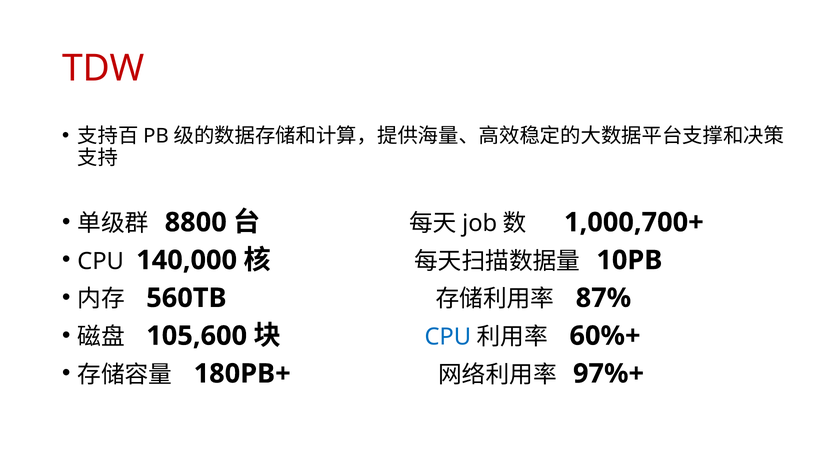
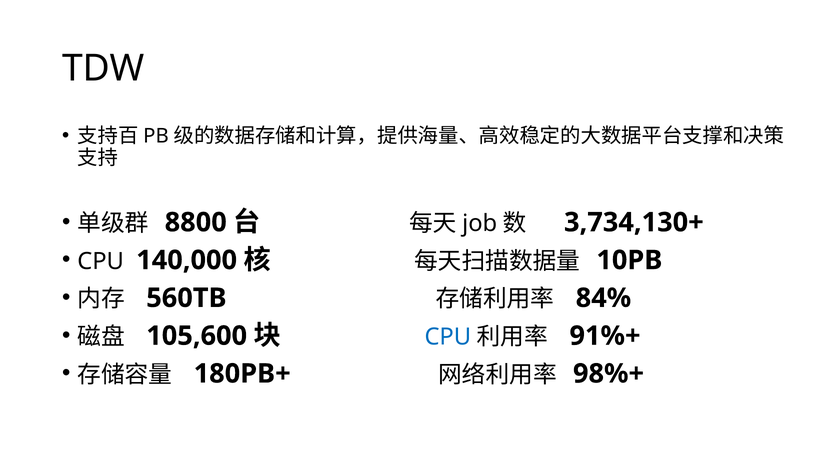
TDW colour: red -> black (103, 68)
1,000,700+: 1,000,700+ -> 3,734,130+ (634, 222)
87%: 87% -> 84% (603, 298)
60%+: 60%+ -> 91%+ (605, 336)
97%+: 97%+ -> 98%+ (608, 374)
